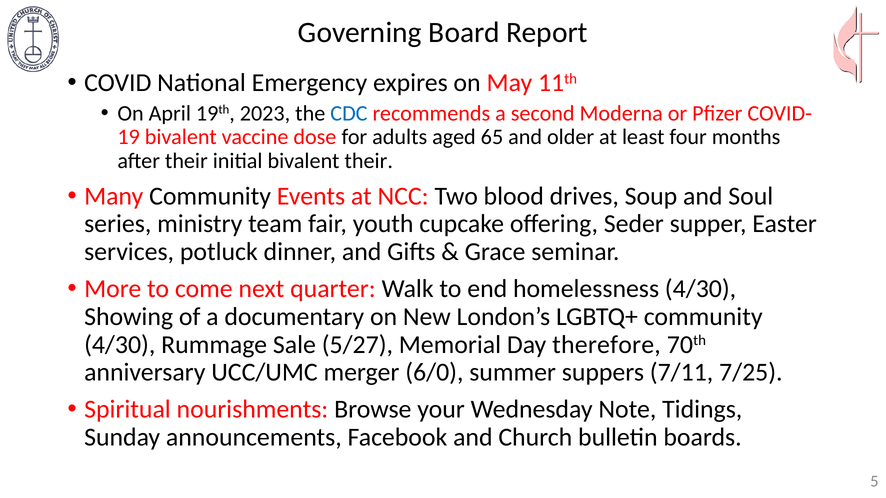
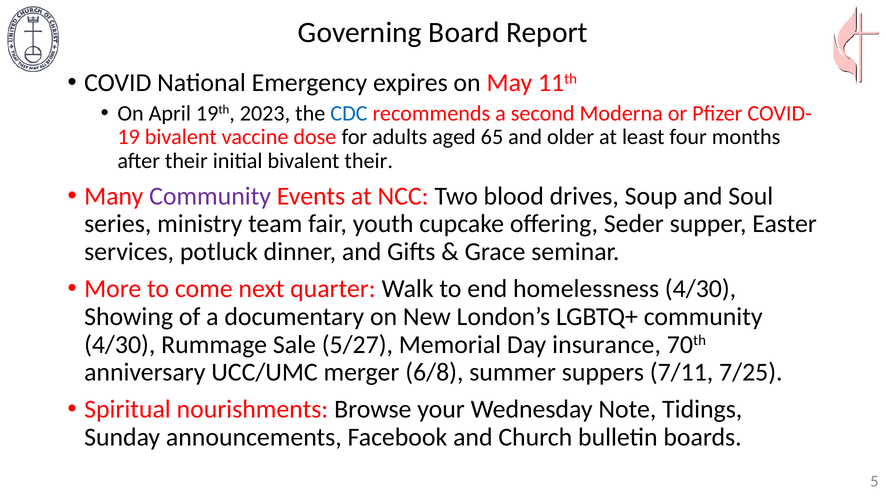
Community colour: black -> purple (210, 196)
therefore: therefore -> insurance (607, 345)
6/0: 6/0 -> 6/8 (434, 373)
